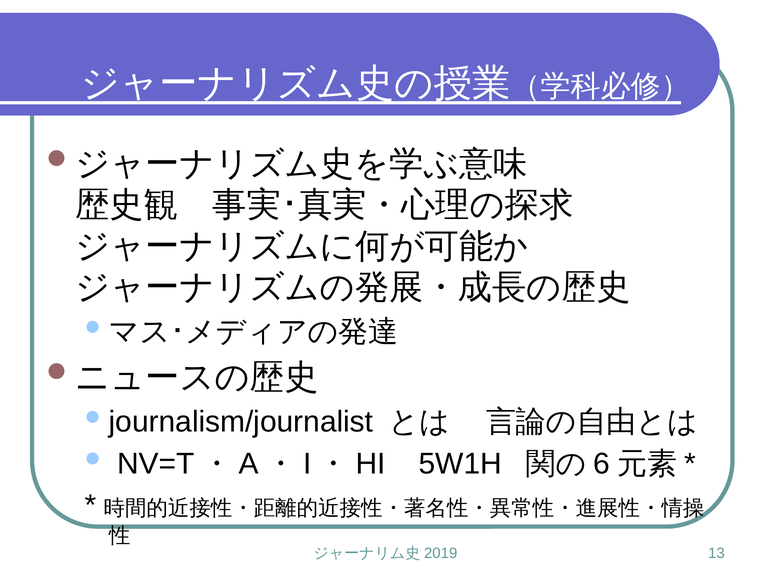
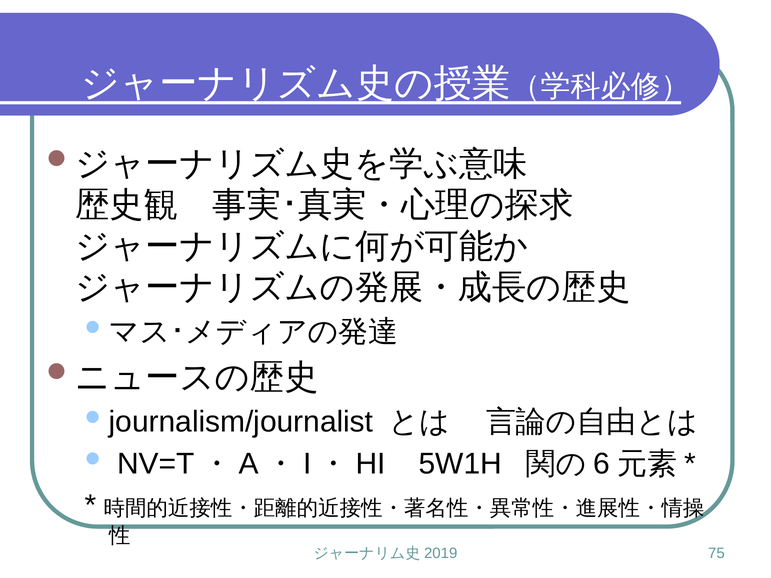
13: 13 -> 75 (716, 554)
